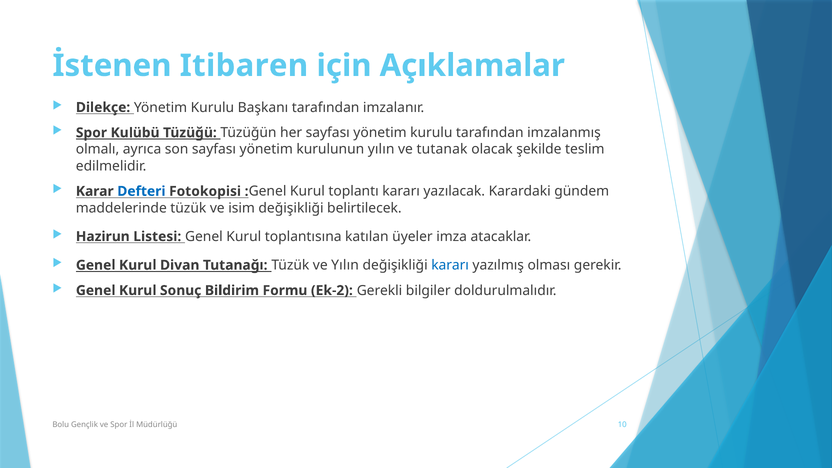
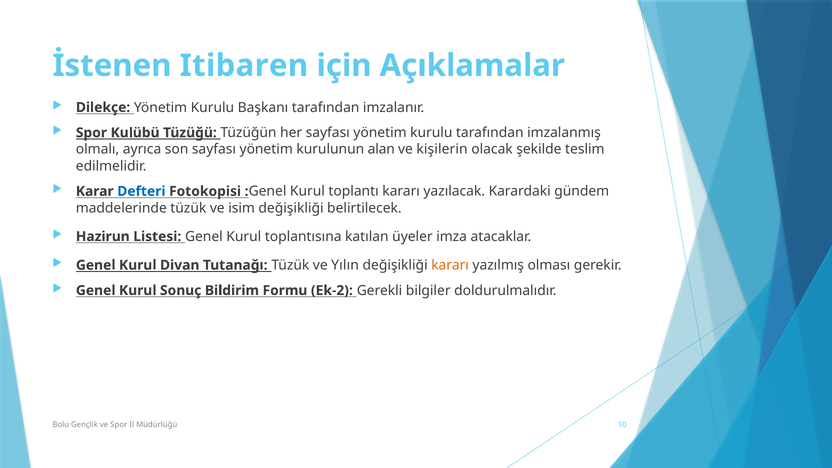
kurulunun yılın: yılın -> alan (381, 149)
tutanak: tutanak -> kişilerin (442, 149)
kararı colour: blue -> orange (450, 265)
